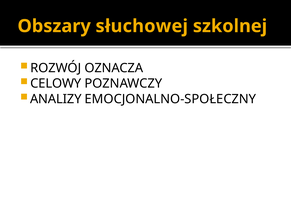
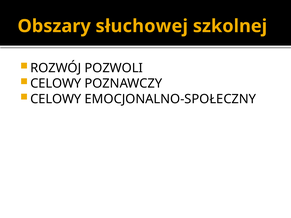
OZNACZA: OZNACZA -> POZWOLI (114, 68)
ANALIZY: ANALIZY -> CELOWY (56, 99)
